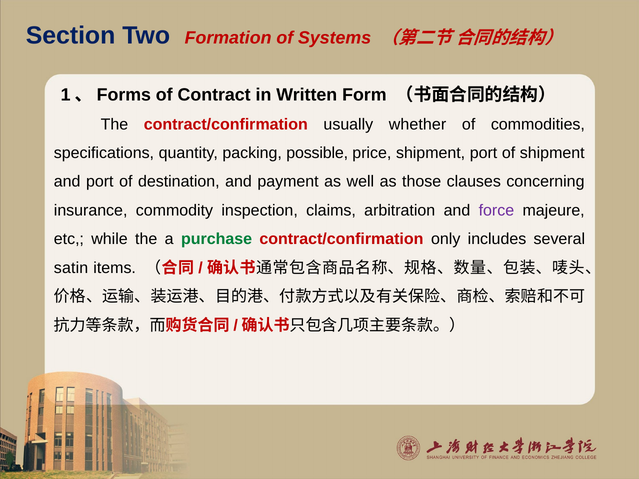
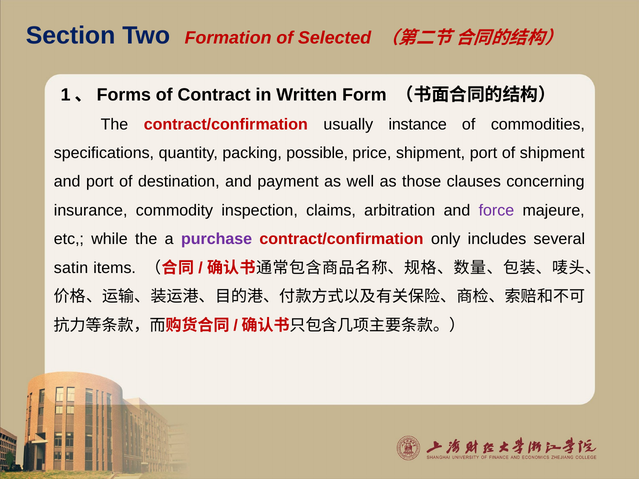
Systems: Systems -> Selected (335, 38)
whether: whether -> instance (418, 124)
purchase colour: green -> purple (217, 239)
